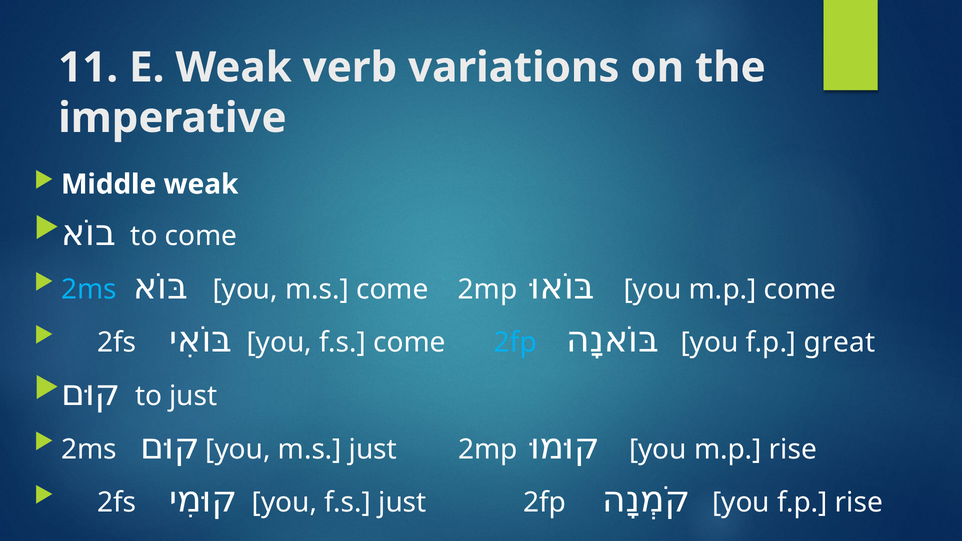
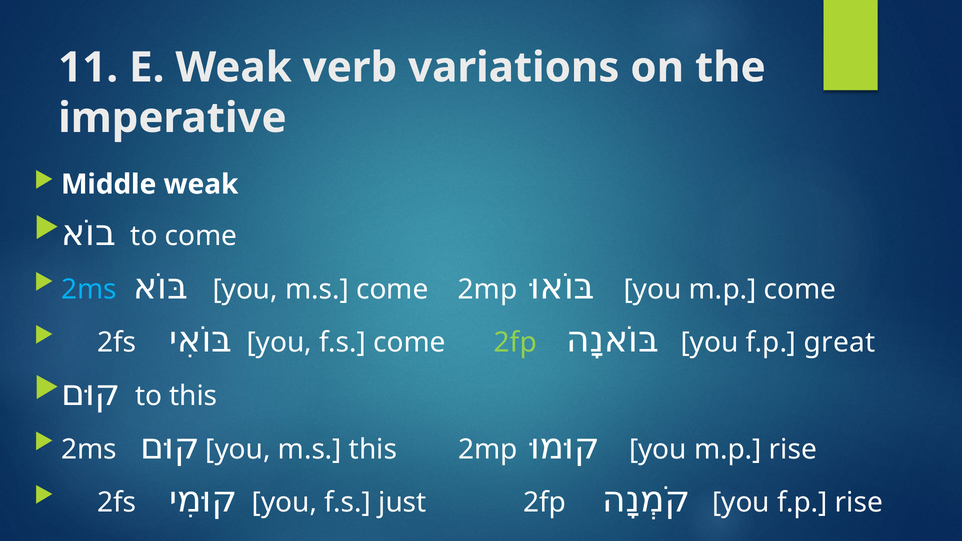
2fp colour: light blue -> light green (515, 343)
to just: just -> this (193, 396)
m.s just: just -> this (373, 449)
